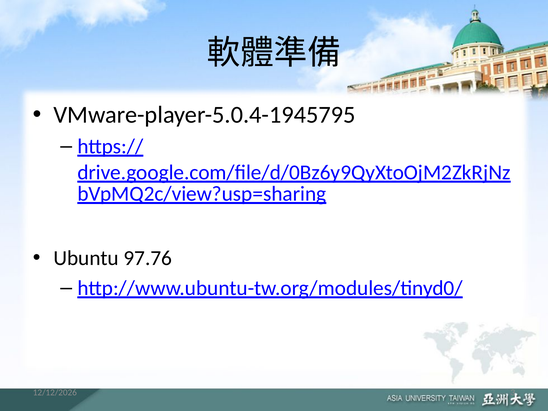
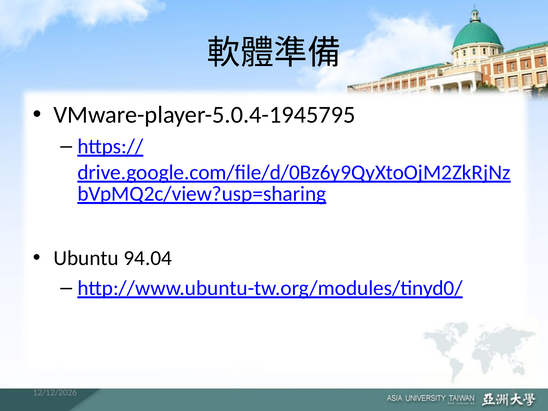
97.76: 97.76 -> 94.04 (148, 258)
